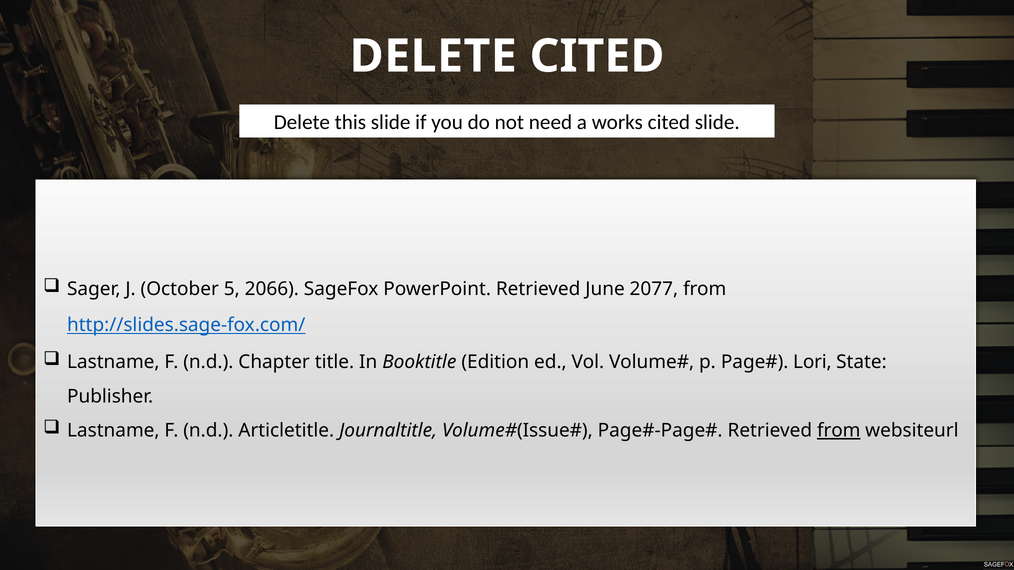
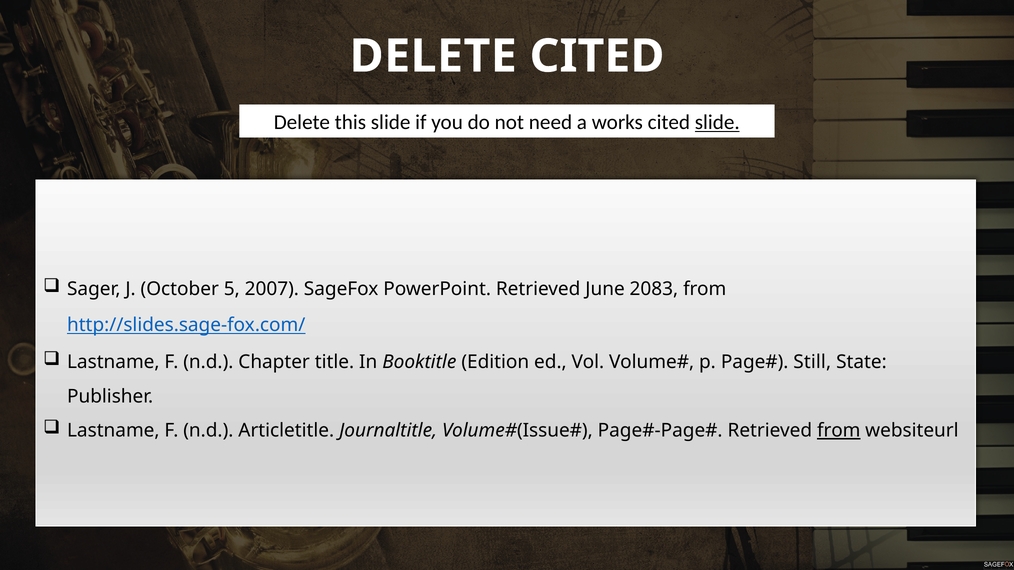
slide underline: none -> present (717, 123)
2066: 2066 -> 2007 (272, 289)
2077: 2077 -> 2083 (654, 289)
Lori: Lori -> Still (812, 362)
